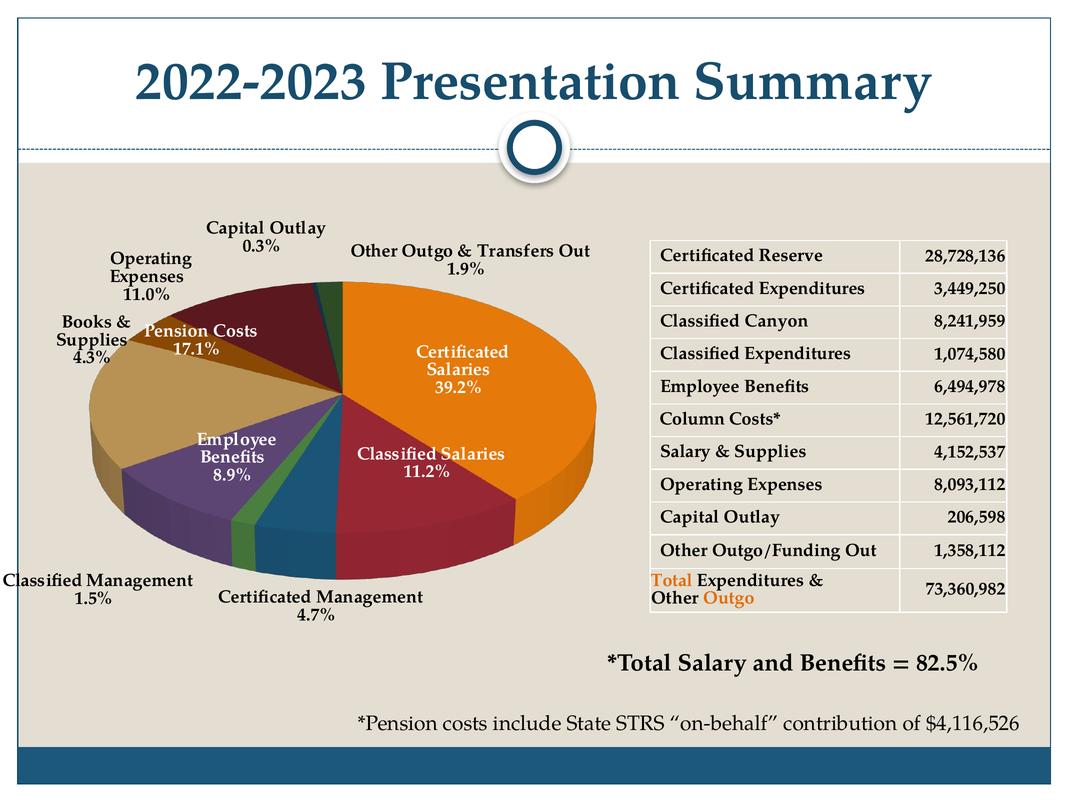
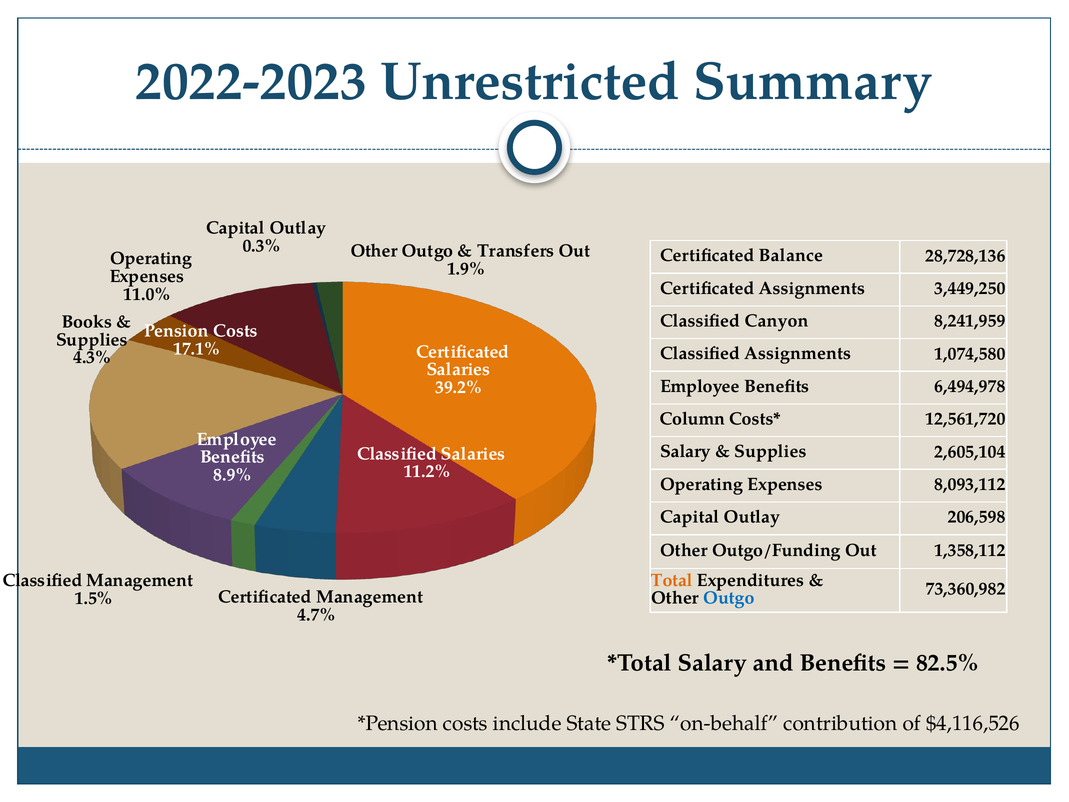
Presentation: Presentation -> Unrestricted (530, 82)
Reserve: Reserve -> Balance (791, 256)
Certificated Expenditures: Expenditures -> Assignments (812, 288)
Classified Expenditures: Expenditures -> Assignments (798, 354)
4,152,537: 4,152,537 -> 2,605,104 (970, 452)
Outgo colour: orange -> blue (729, 598)
